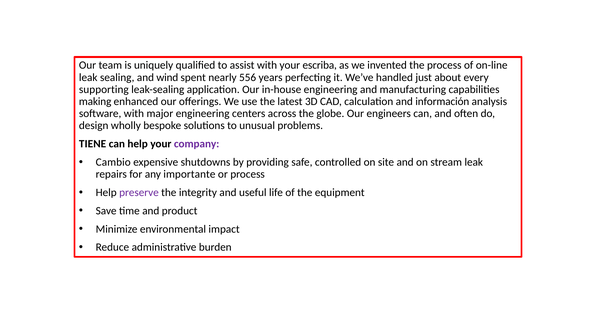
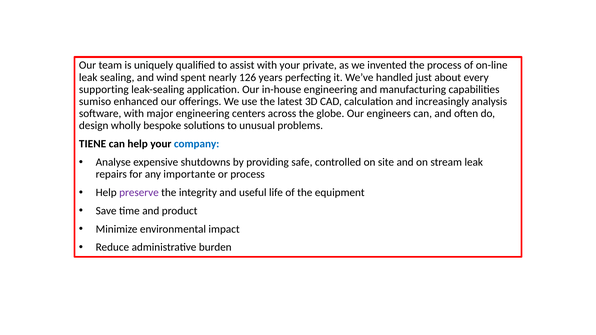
escriba: escriba -> private (320, 65)
556: 556 -> 126 (248, 77)
making: making -> sumiso (95, 102)
información: información -> increasingly (442, 102)
company colour: purple -> blue (197, 144)
Cambio: Cambio -> Analyse (113, 162)
